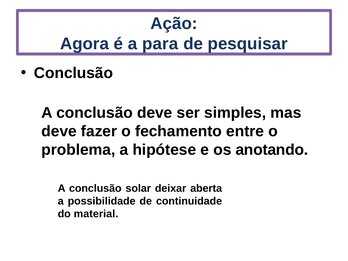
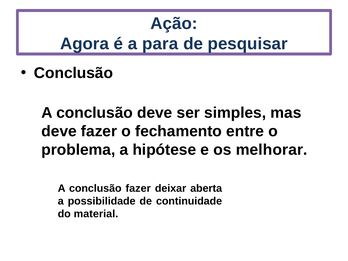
anotando: anotando -> melhorar (272, 150)
conclusão solar: solar -> fazer (138, 188)
